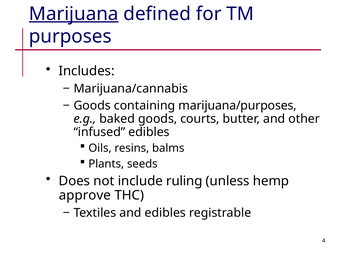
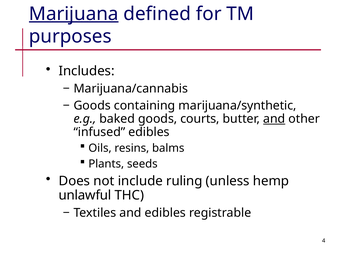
marijuana/purposes: marijuana/purposes -> marijuana/synthetic (237, 105)
and underline: none -> present (274, 119)
approve: approve -> unlawful (85, 195)
